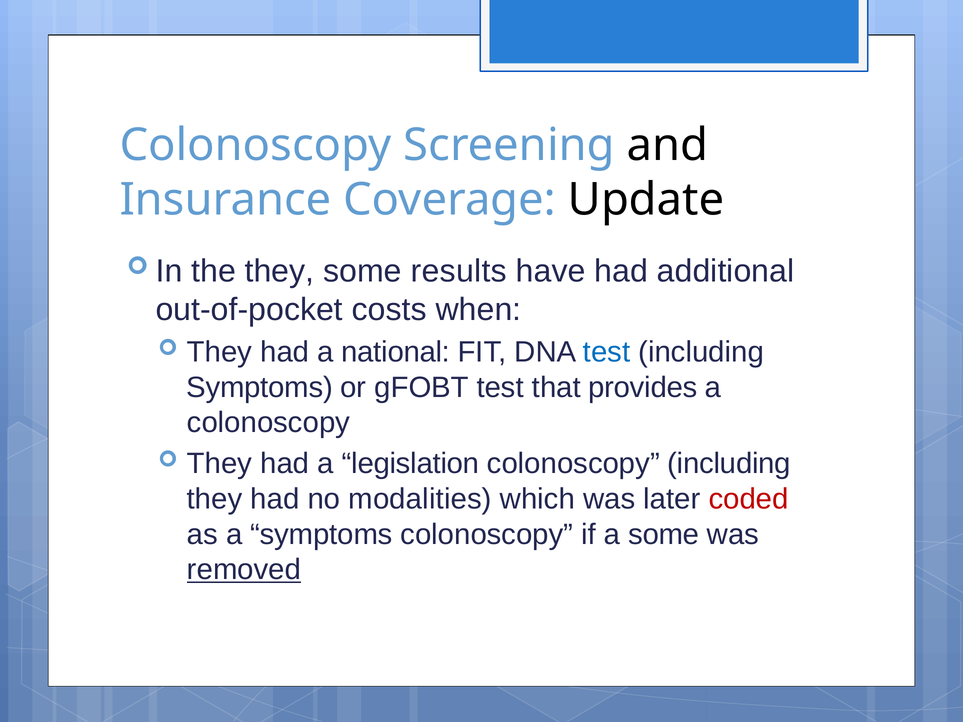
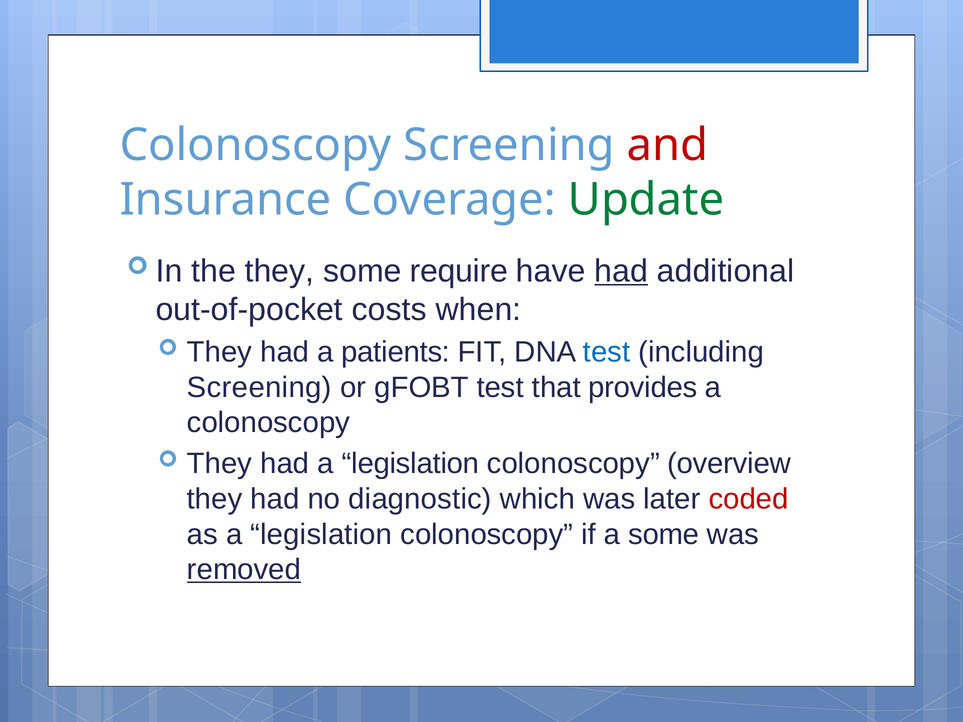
and colour: black -> red (667, 145)
Update colour: black -> green (646, 200)
results: results -> require (459, 271)
had underline: none -> present (621, 271)
national: national -> patients (396, 352)
Symptoms: Symptoms -> Screening (259, 387)
colonoscopy including: including -> overview (729, 464)
modalities: modalities -> diagnostic (420, 499)
as a symptoms: symptoms -> legislation (321, 535)
